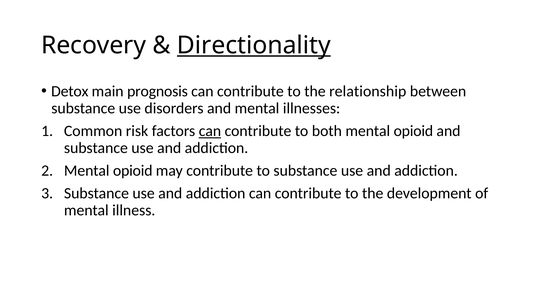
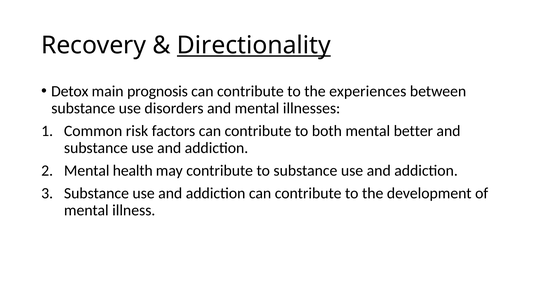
relationship: relationship -> experiences (368, 91)
can underline: present -> none (210, 131)
both mental opioid: opioid -> better (413, 131)
opioid: opioid -> health (133, 171)
